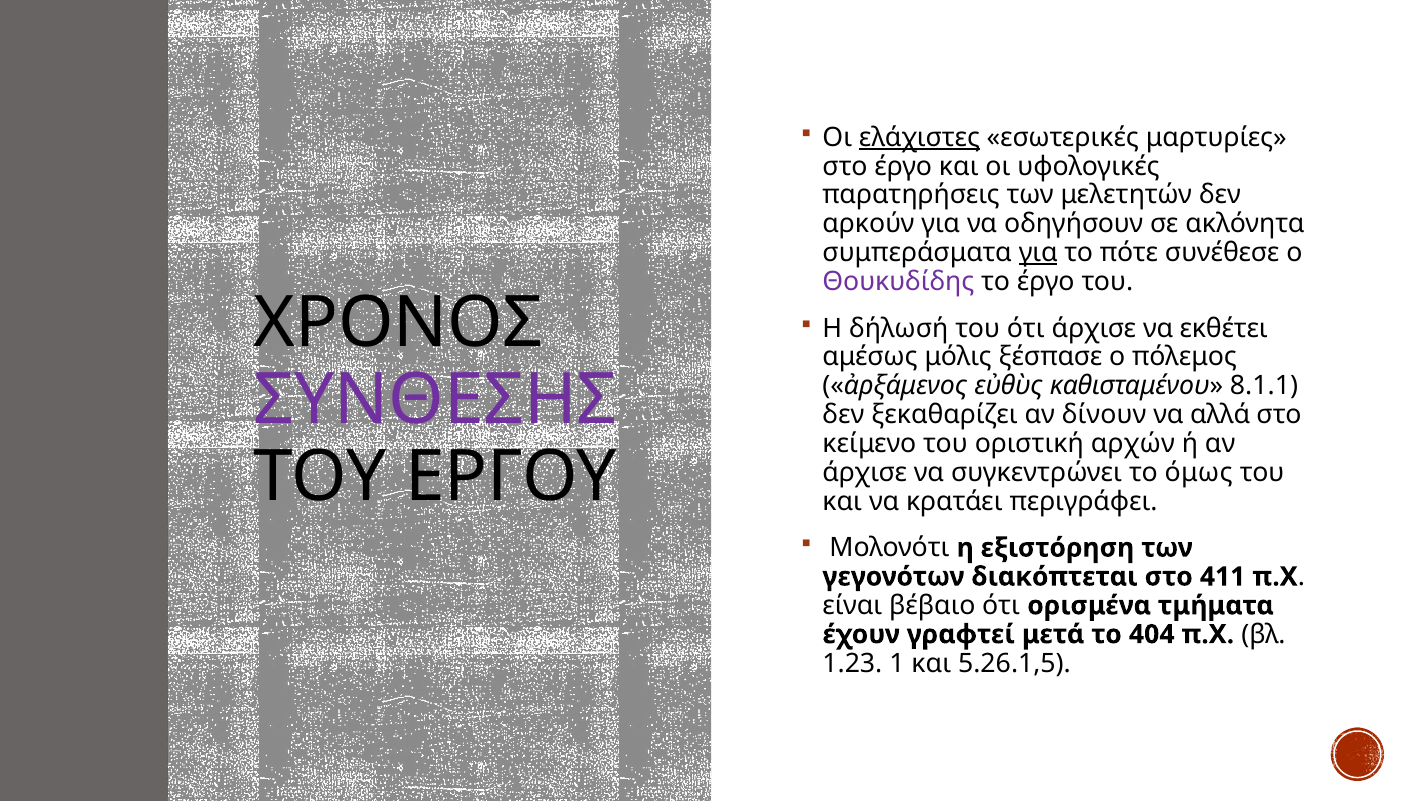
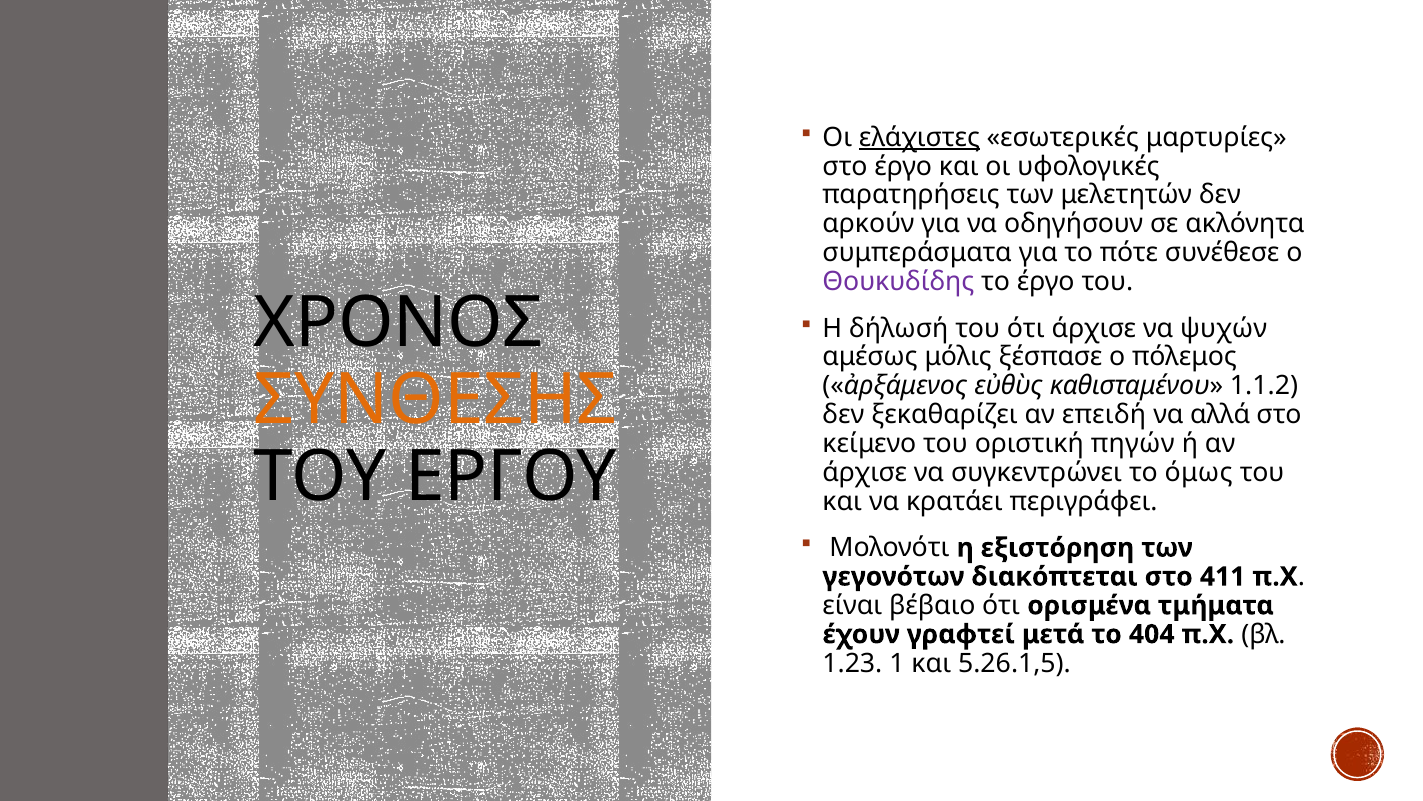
για underline: present -> none (1038, 253)
εκθέτει: εκθέτει -> ψυχών (1224, 328)
8.1.1: 8.1.1 -> 1.1.2 (1264, 386)
ΣΥΝΘΕΣΗΣ colour: purple -> orange (436, 400)
δίνουν: δίνουν -> επειδή (1104, 414)
αρχών: αρχών -> πηγών (1133, 443)
